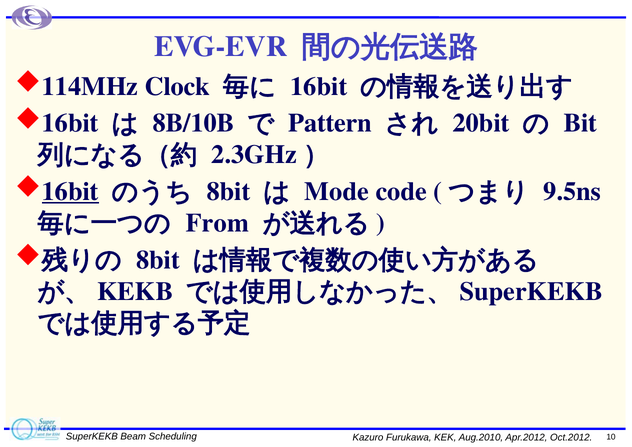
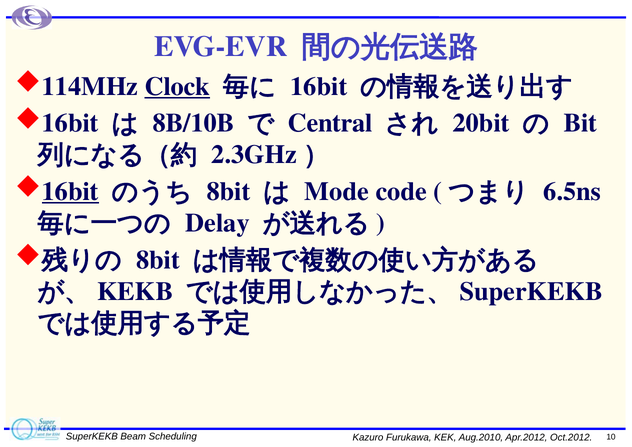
Clock underline: none -> present (177, 86)
Pattern: Pattern -> Central (330, 123)
9.5ns: 9.5ns -> 6.5ns (572, 192)
From: From -> Delay (218, 223)
